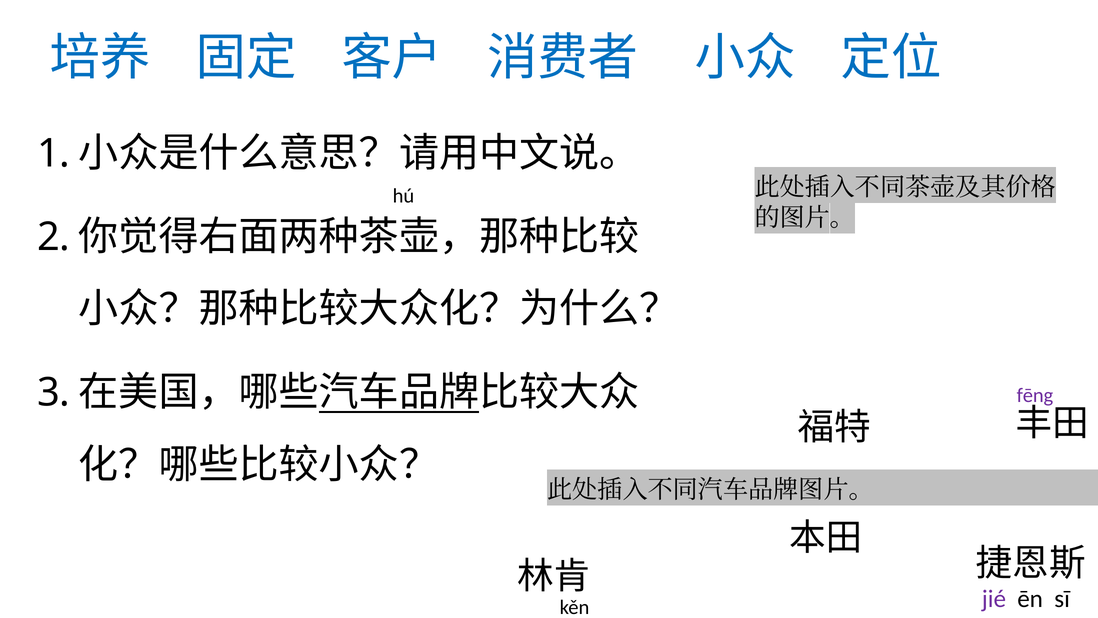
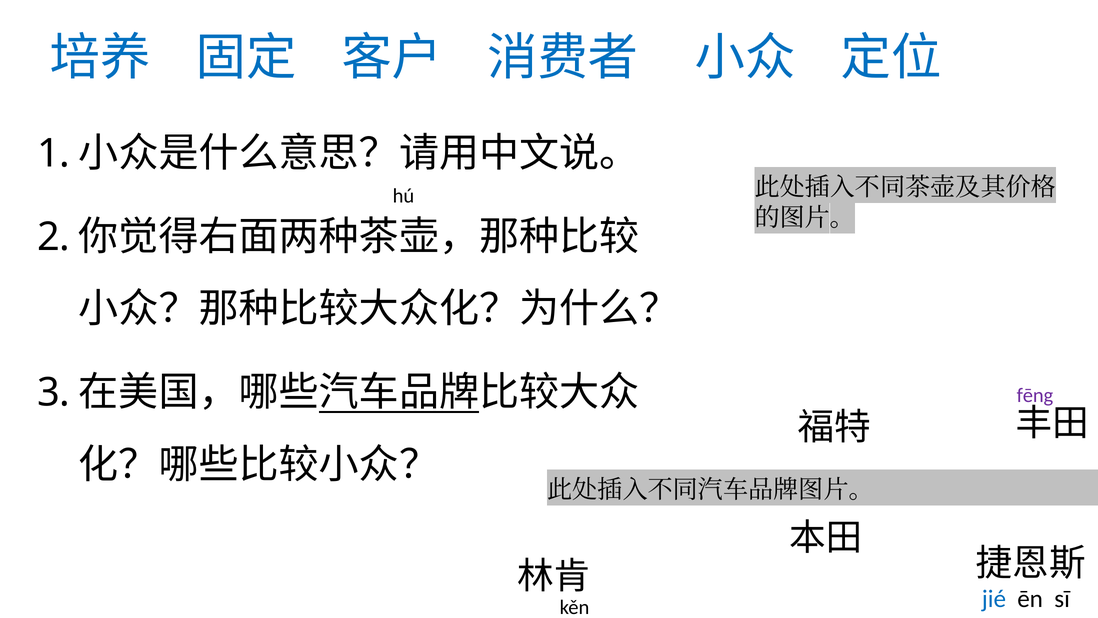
jié colour: purple -> blue (994, 598)
